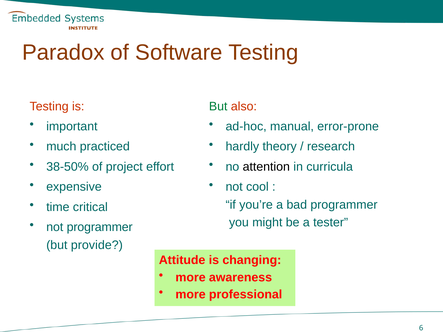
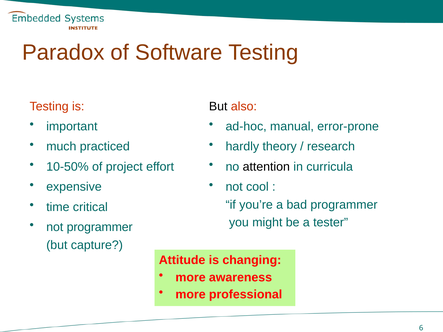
But colour: green -> black (218, 106)
38-50%: 38-50% -> 10-50% (67, 167)
provide: provide -> capture (97, 245)
